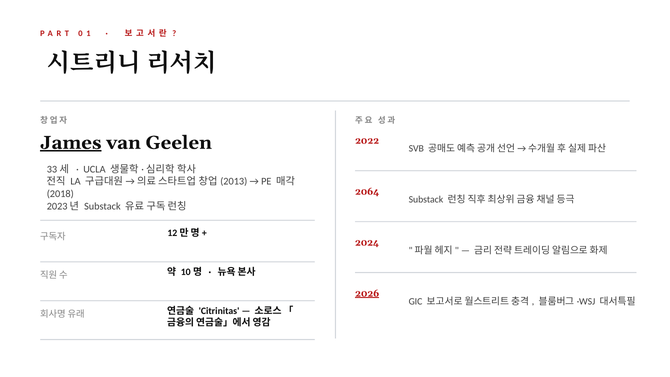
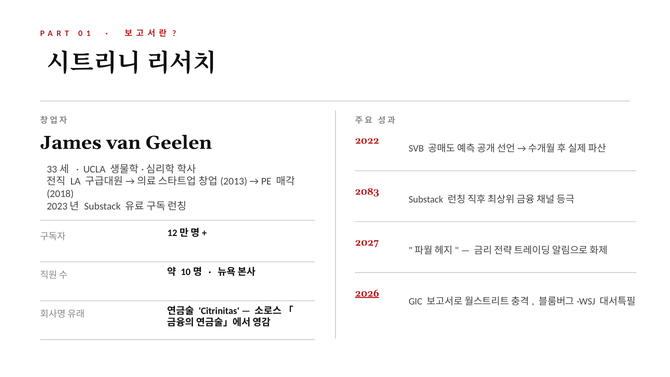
James underline: present -> none (71, 143)
2064: 2064 -> 2083 (367, 192)
2024: 2024 -> 2027 (367, 242)
